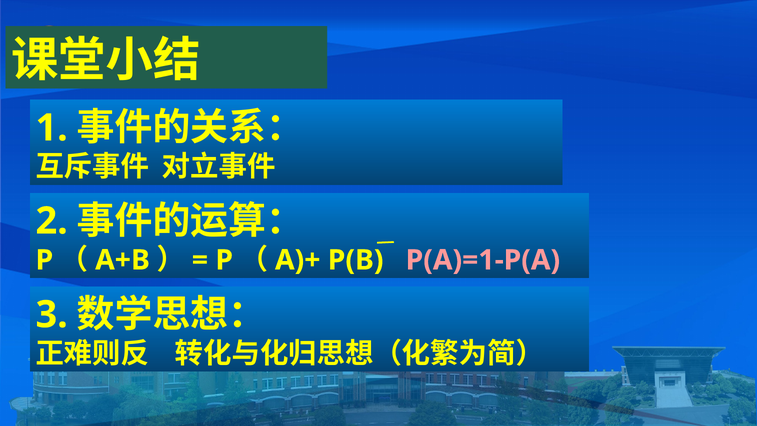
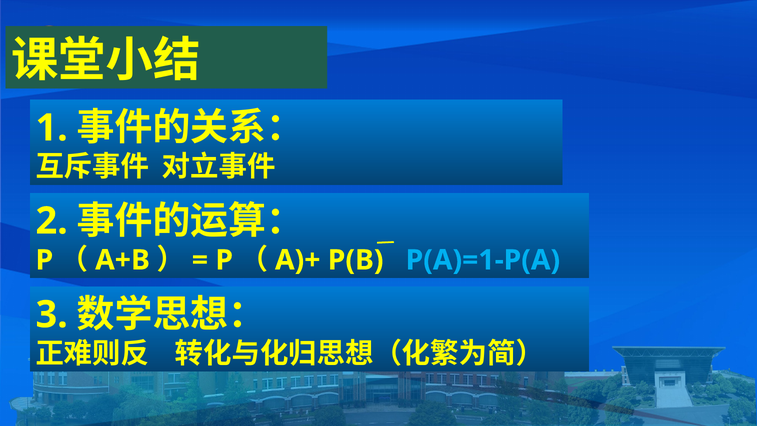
P(A)=1-P(A colour: pink -> light blue (483, 260)
